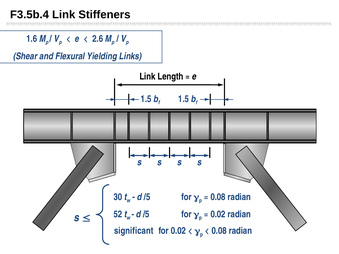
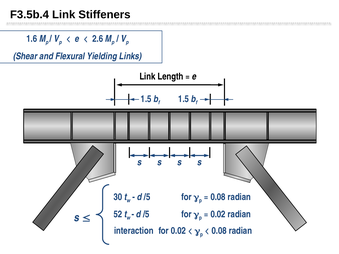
significant: significant -> interaction (134, 231)
